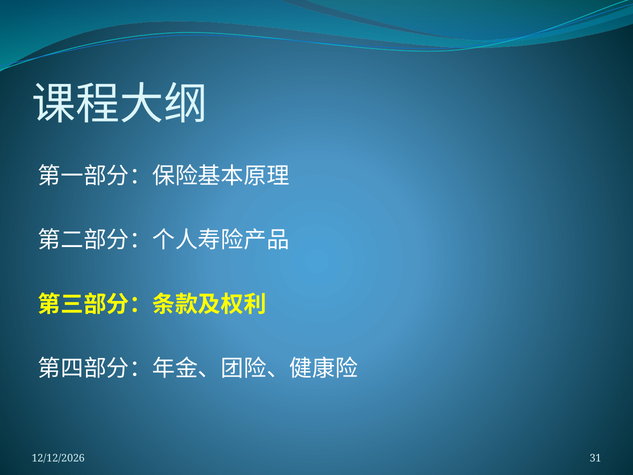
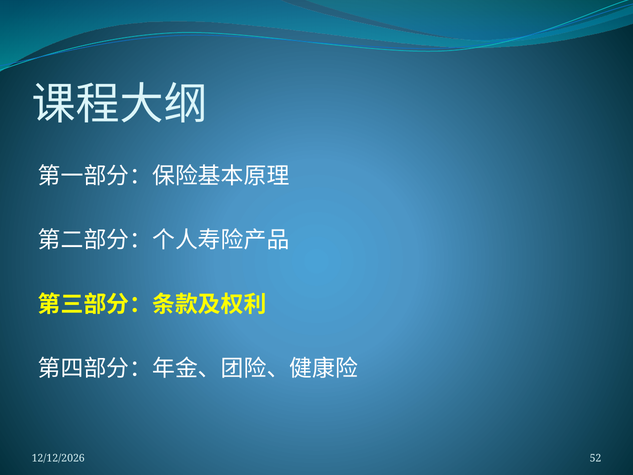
31: 31 -> 52 (596, 458)
